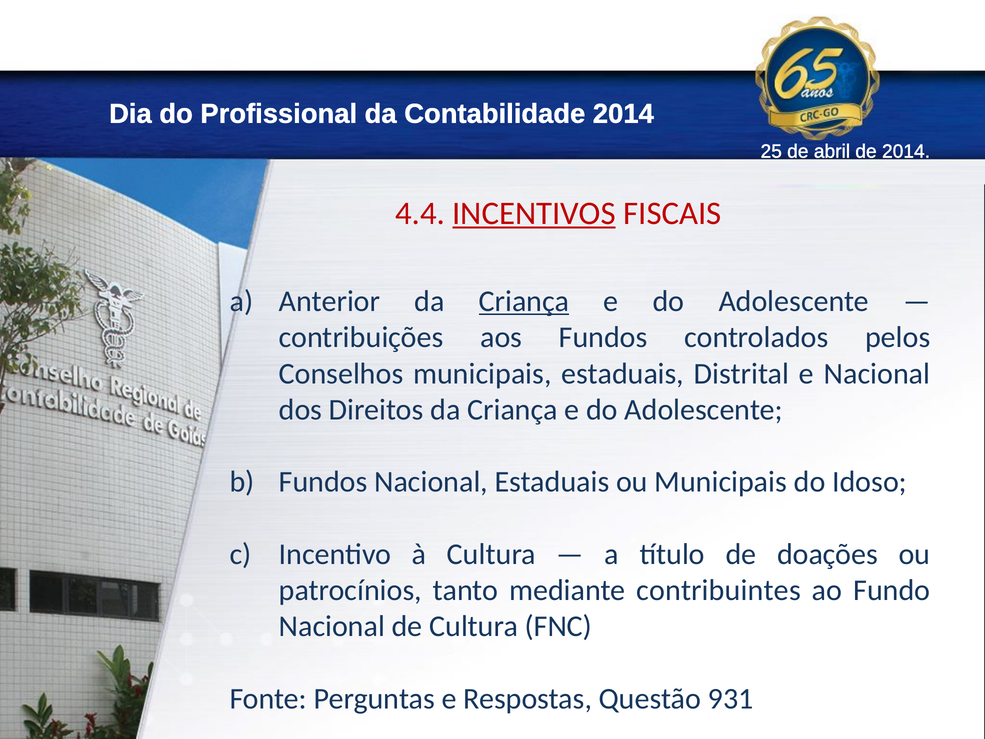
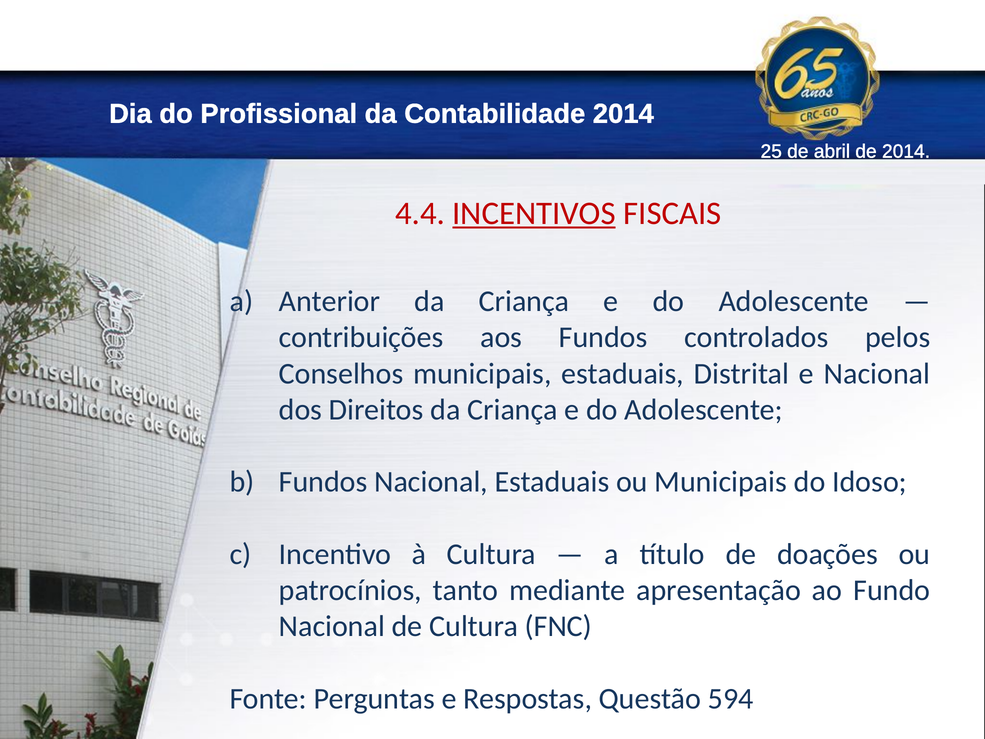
Criança underline: present -> none (524, 301)
contribuintes: contribuintes -> apresentação (719, 590)
931: 931 -> 594 (731, 698)
